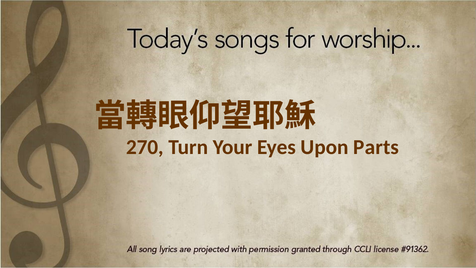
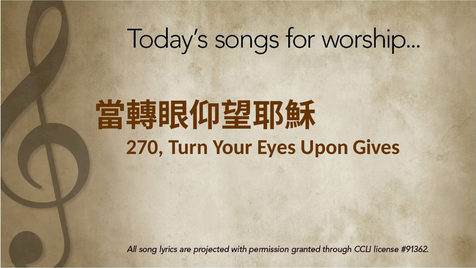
Parts: Parts -> Gives (376, 147)
